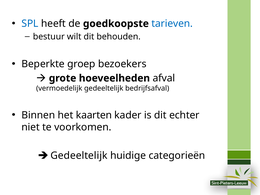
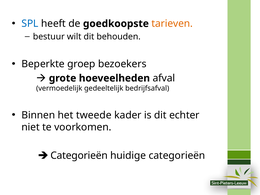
tarieven colour: blue -> orange (172, 24)
kaarten: kaarten -> tweede (94, 115)
Gedeeltelijk: Gedeeltelijk -> Categorieën (79, 156)
